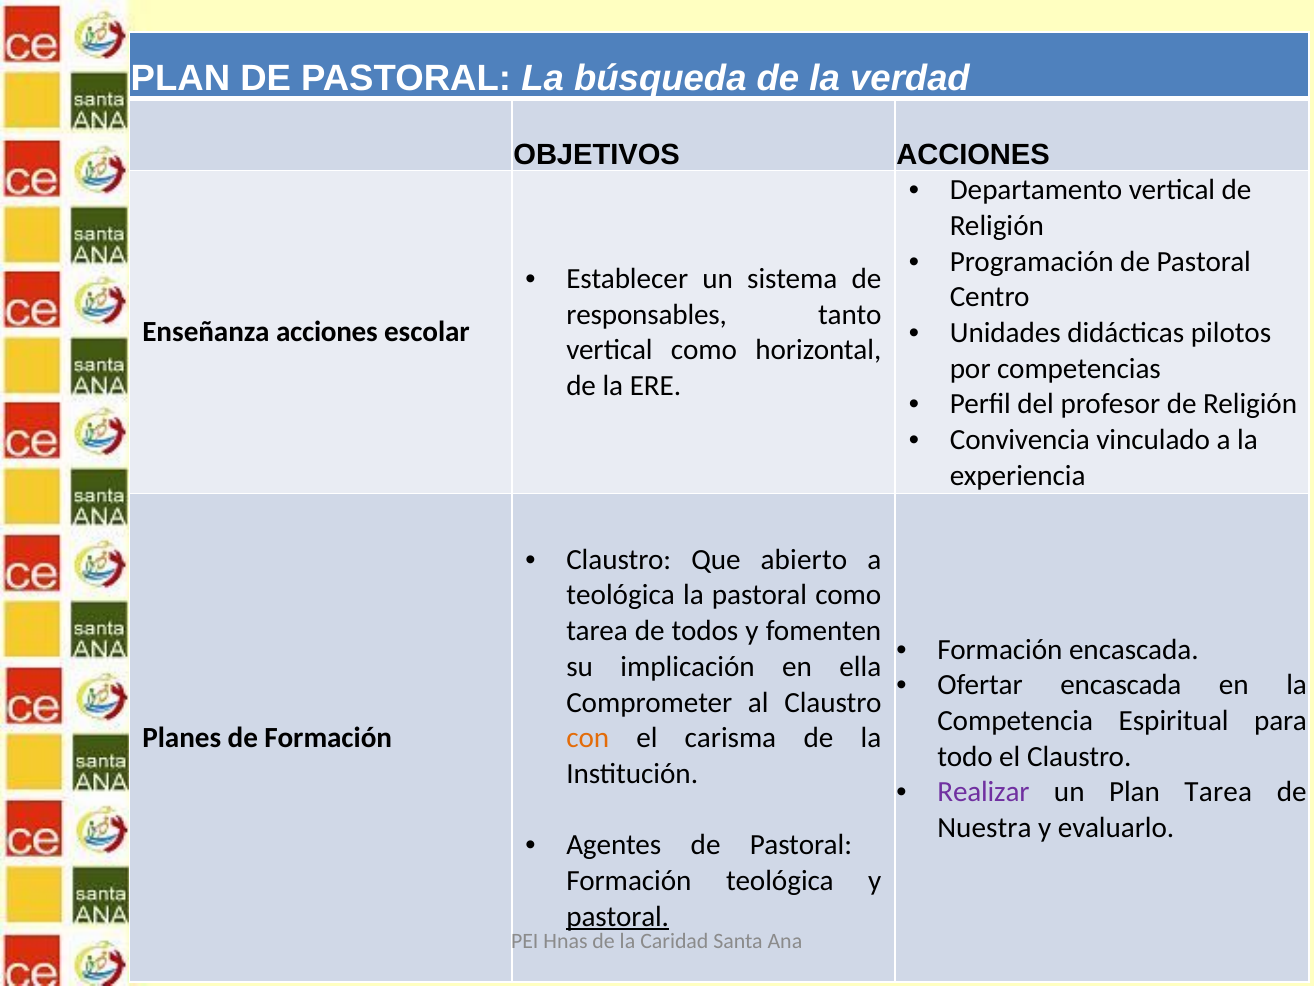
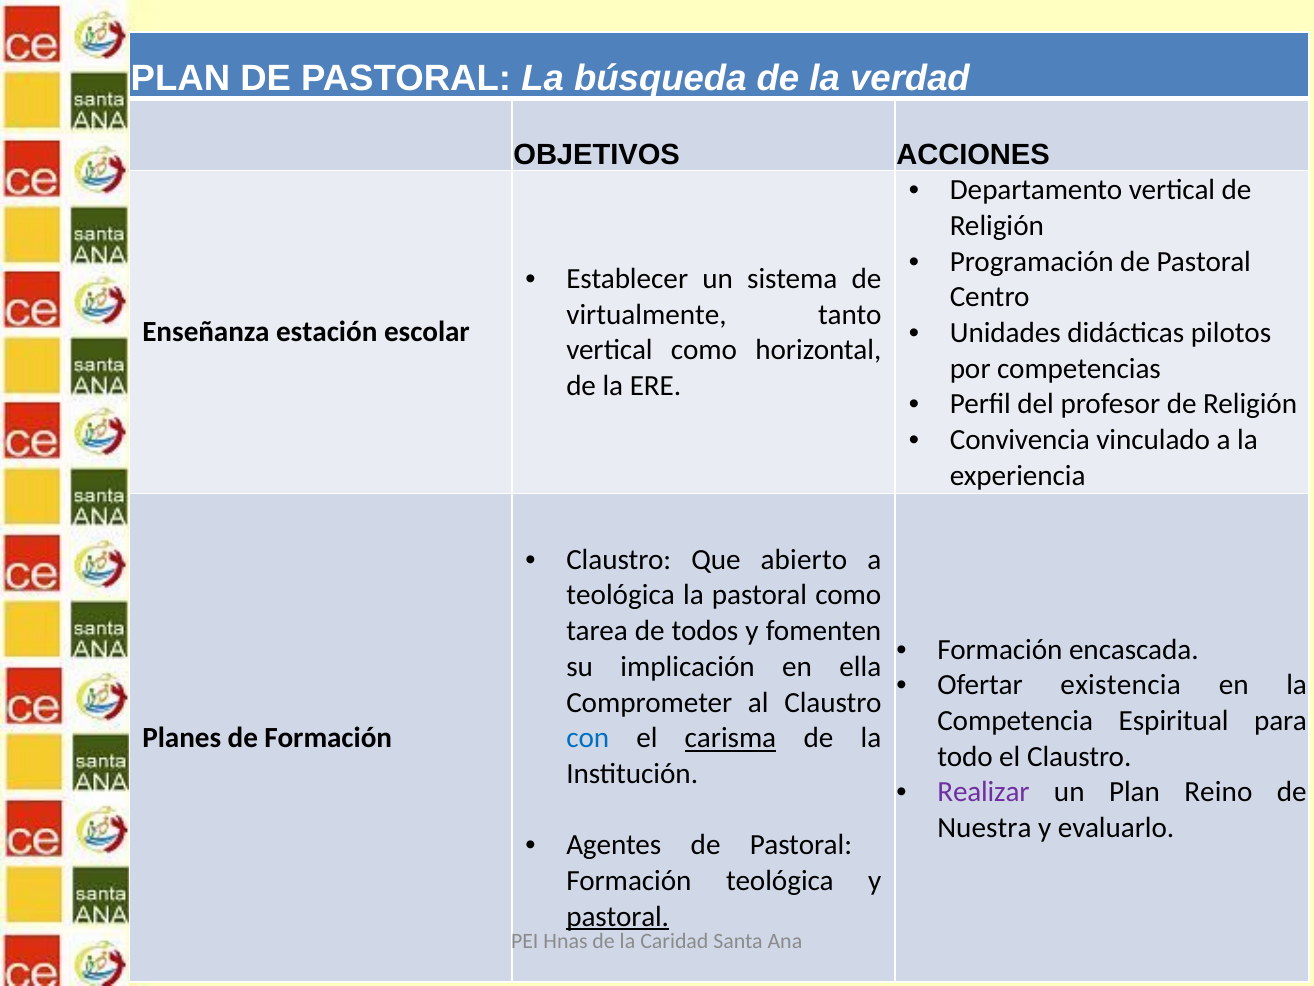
responsables: responsables -> virtualmente (647, 314)
Enseñanza acciones: acciones -> estación (327, 332)
Ofertar encascada: encascada -> existencia (1121, 685)
con colour: orange -> blue (588, 738)
carisma underline: none -> present (730, 738)
Plan Tarea: Tarea -> Reino (1218, 792)
